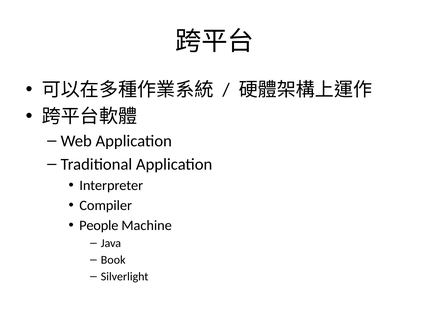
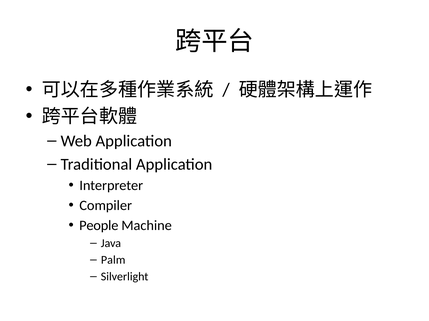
Book: Book -> Palm (113, 261)
